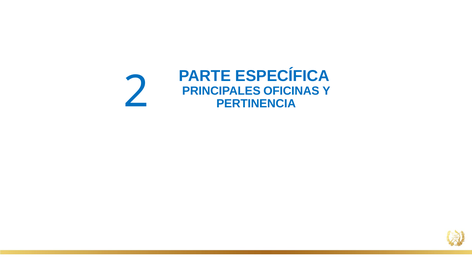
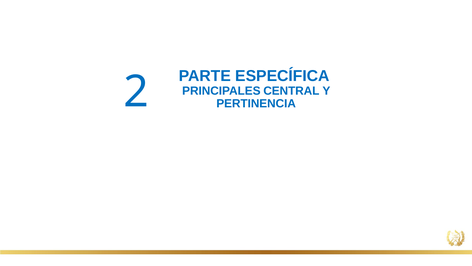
OFICINAS: OFICINAS -> CENTRAL (291, 91)
